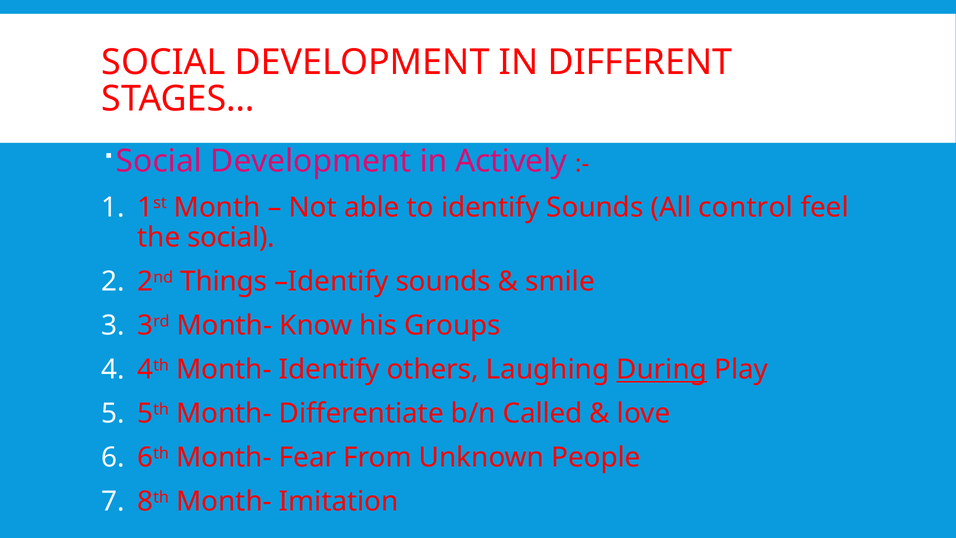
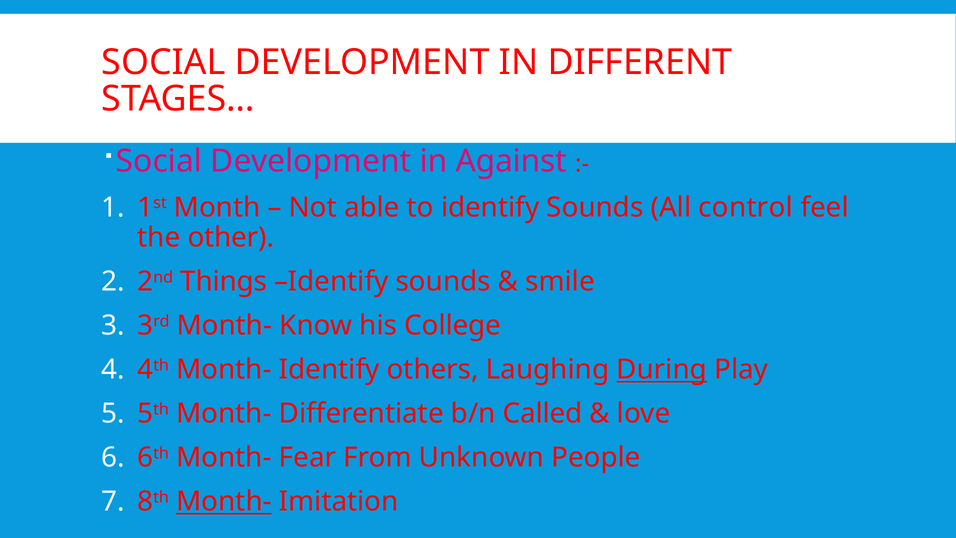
Actively: Actively -> Against (511, 161)
the social: social -> other (231, 237)
Groups: Groups -> College (453, 325)
Month- underline: none -> present (224, 501)
